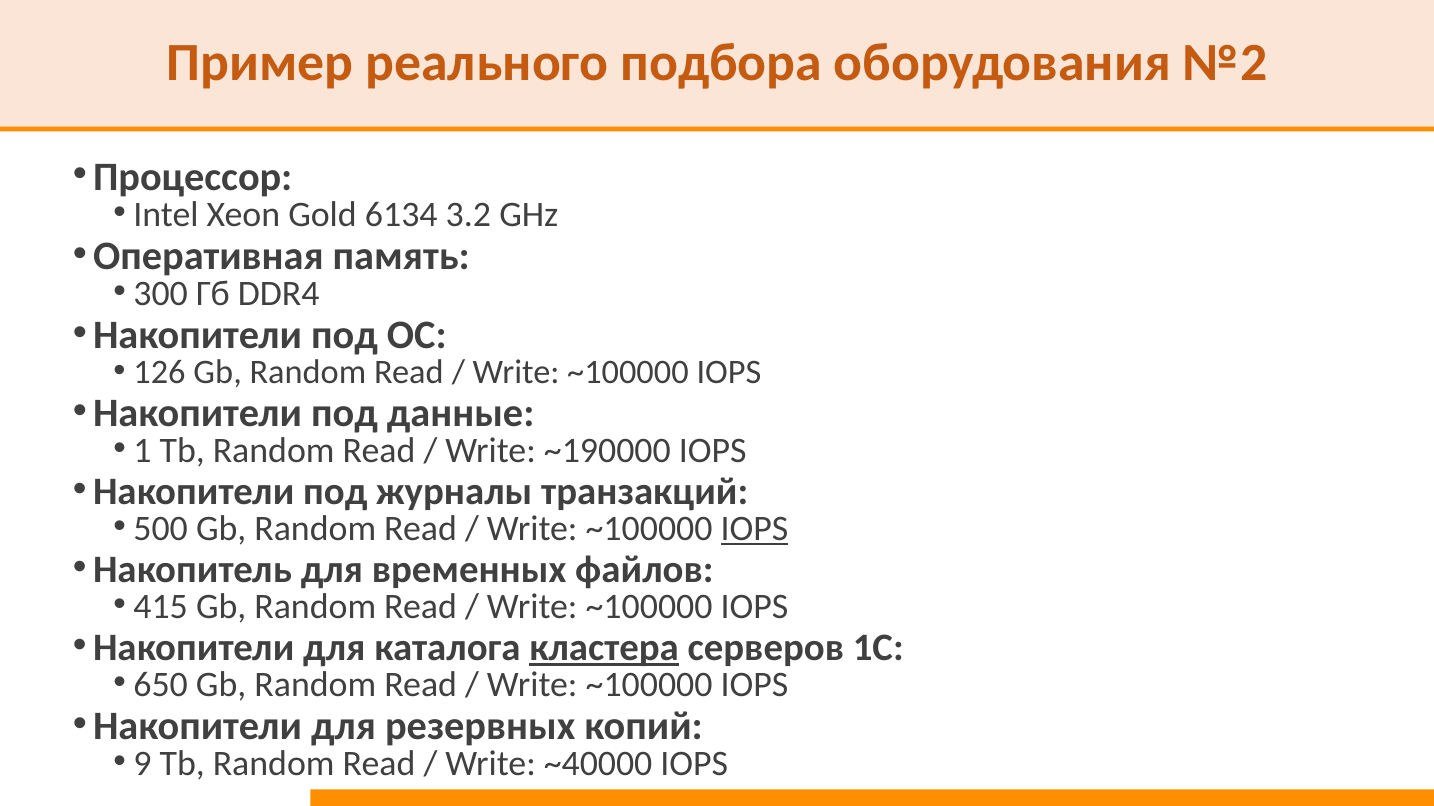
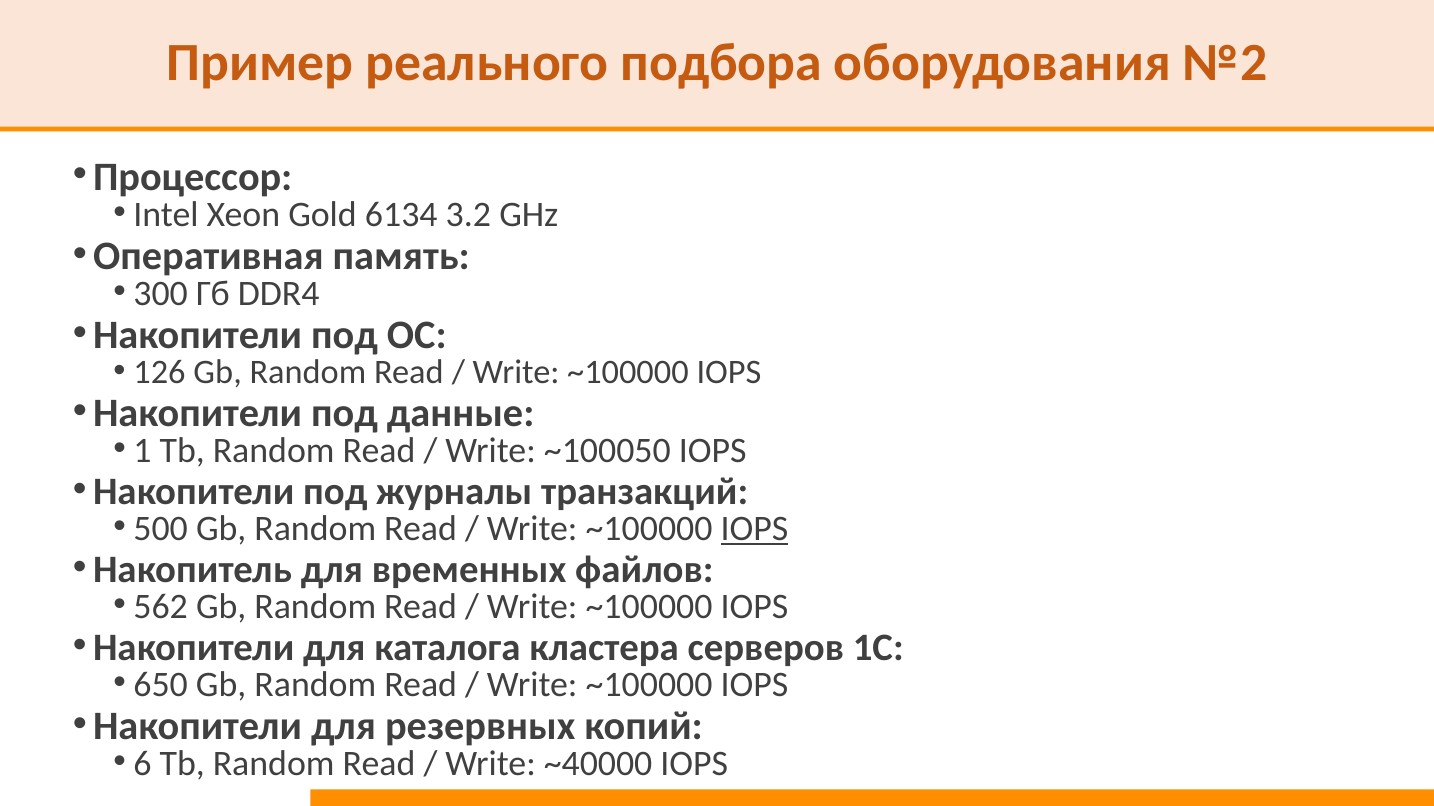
~190000: ~190000 -> ~100050 (607, 451)
415: 415 -> 562 (161, 607)
кластера underline: present -> none (604, 648)
9: 9 -> 6 (143, 765)
